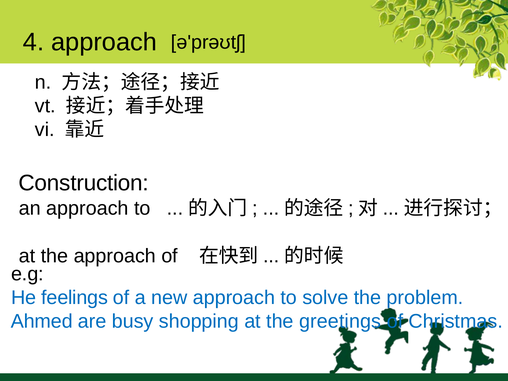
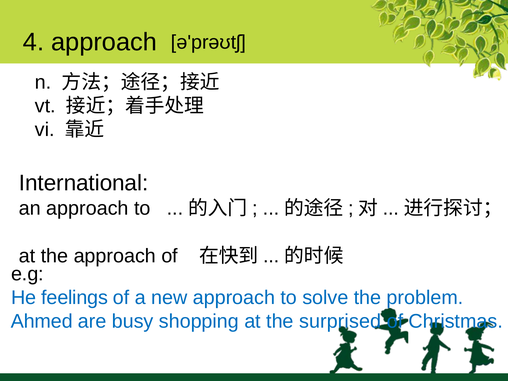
Construction: Construction -> International (84, 183)
greetings: greetings -> surprised (340, 321)
